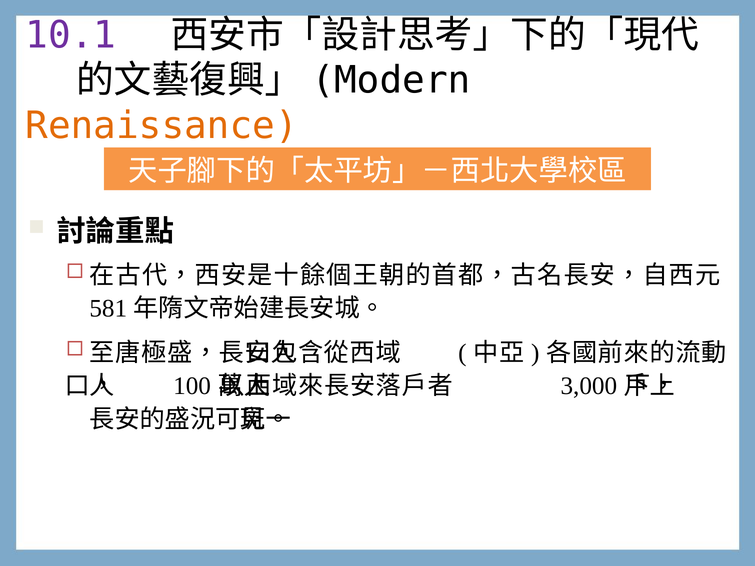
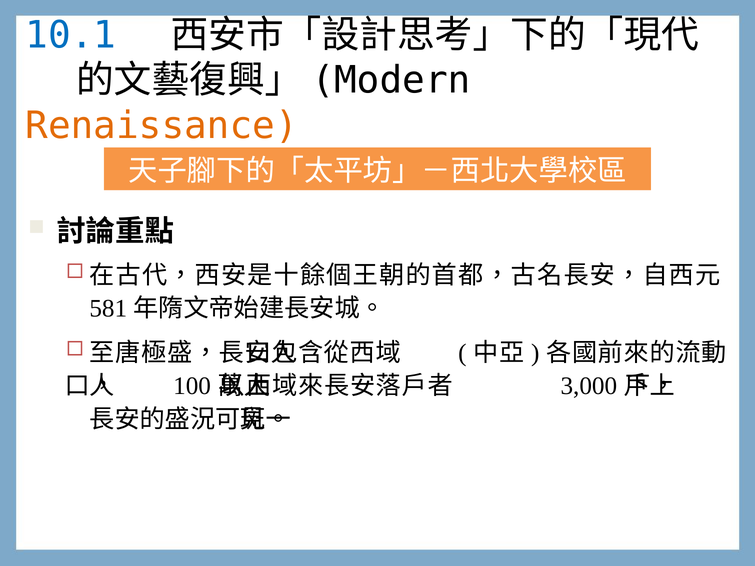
10.1 colour: purple -> blue (71, 35)
